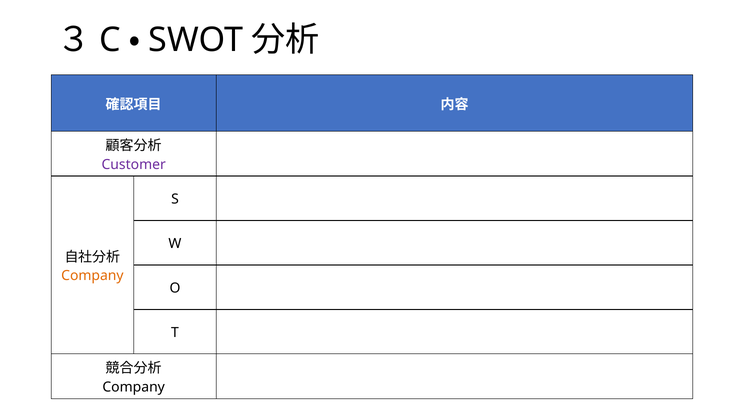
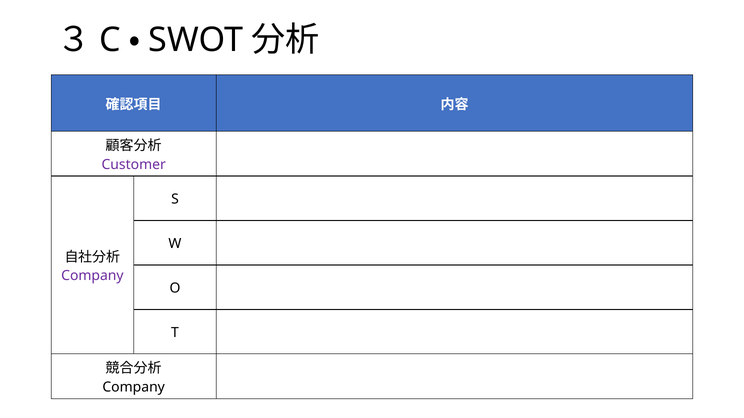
Company colour: orange -> purple (92, 276)
